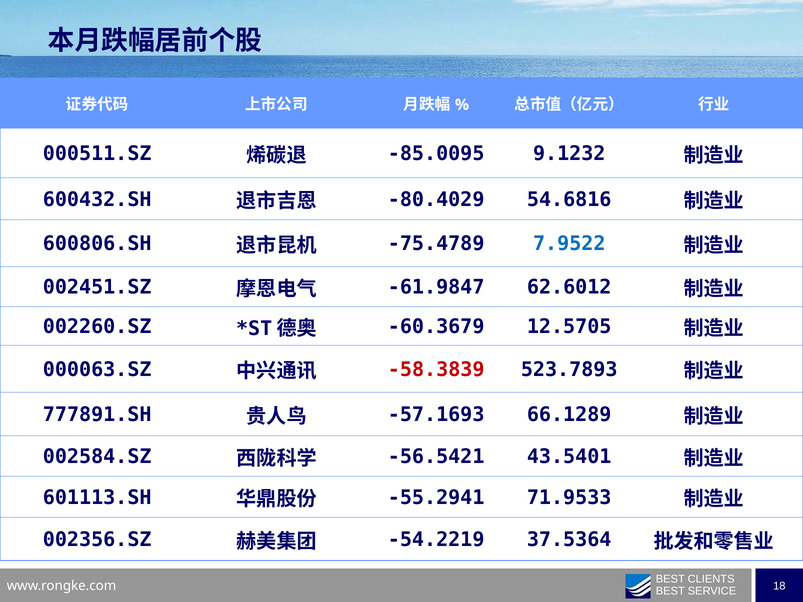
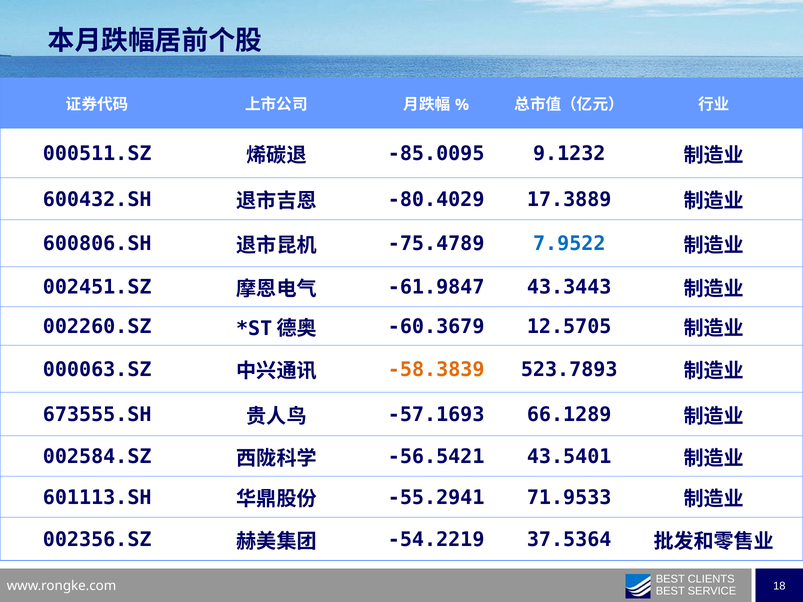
54.6816: 54.6816 -> 17.3889 (569, 200)
62.6012: 62.6012 -> 43.3443 (569, 287)
-58.3839 colour: red -> orange (436, 370)
777891.SH: 777891.SH -> 673555.SH (97, 415)
